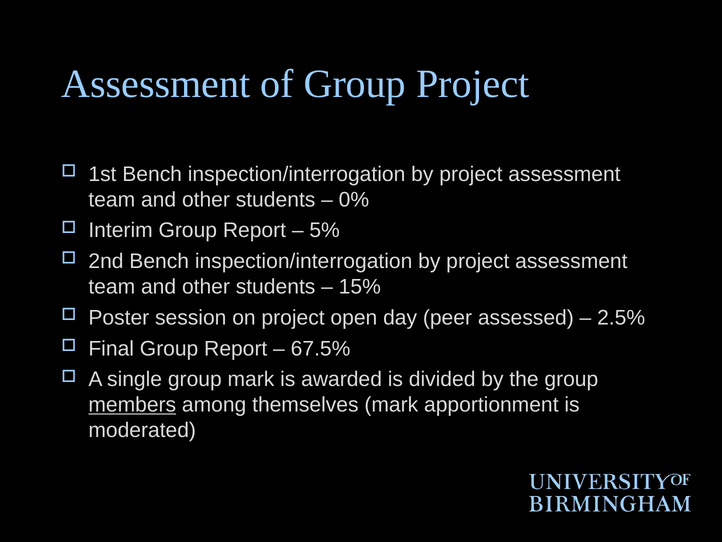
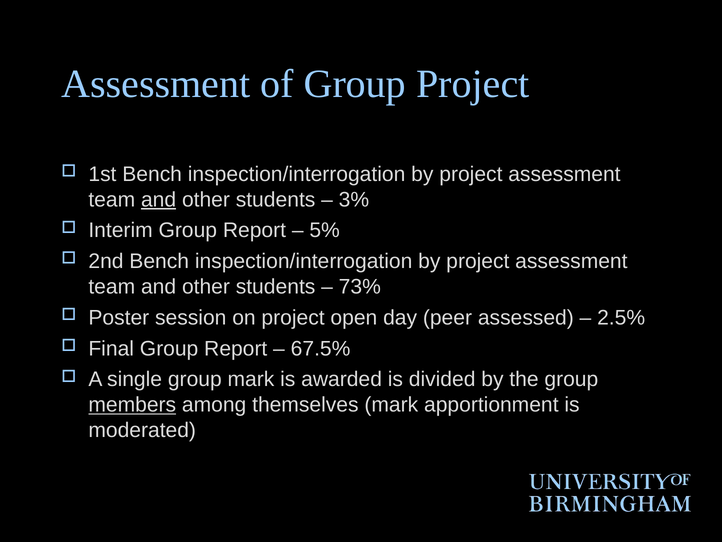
and underline: none -> present (159, 199)
0%: 0% -> 3% (354, 199)
15%: 15% -> 73% (360, 286)
